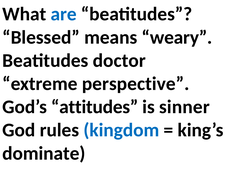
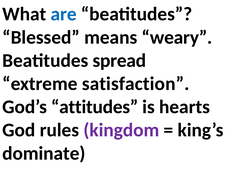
doctor: doctor -> spread (119, 60)
perspective: perspective -> satisfaction (136, 84)
sinner: sinner -> hearts (185, 107)
kingdom colour: blue -> purple (121, 130)
